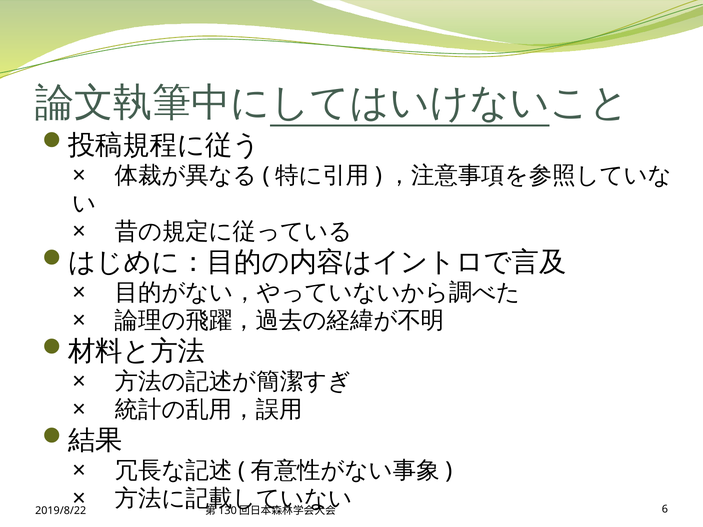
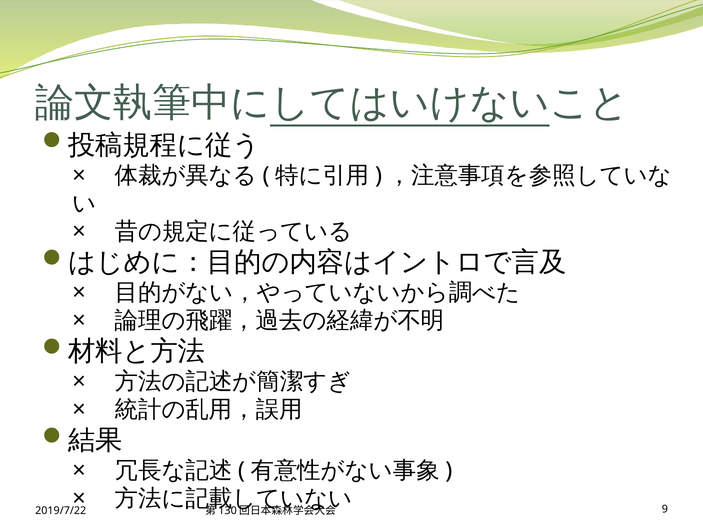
2019/8/22: 2019/8/22 -> 2019/7/22 (61, 511)
6: 6 -> 9 (665, 509)
